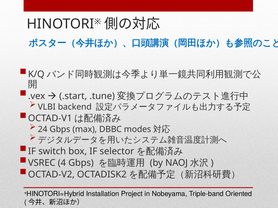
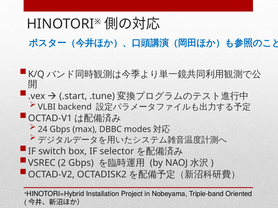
4: 4 -> 2 (62, 163)
